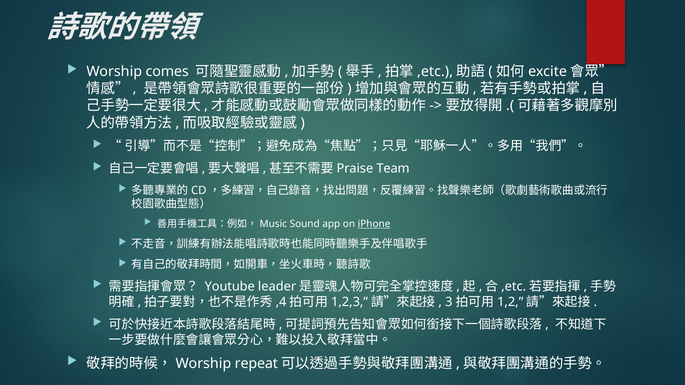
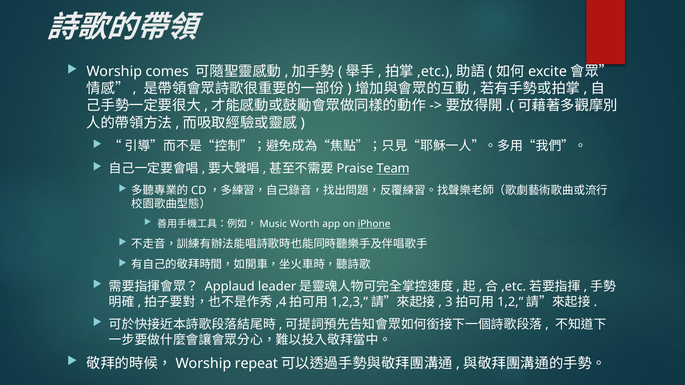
Team underline: none -> present (393, 169)
Sound: Sound -> Worth (305, 224)
Youtube: Youtube -> Applaud (230, 287)
